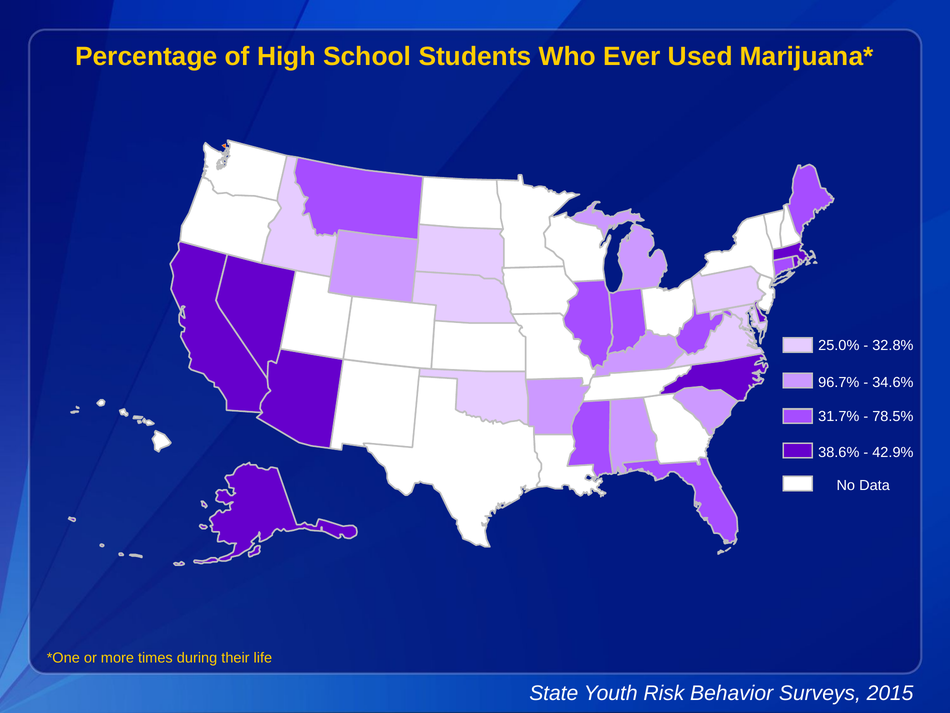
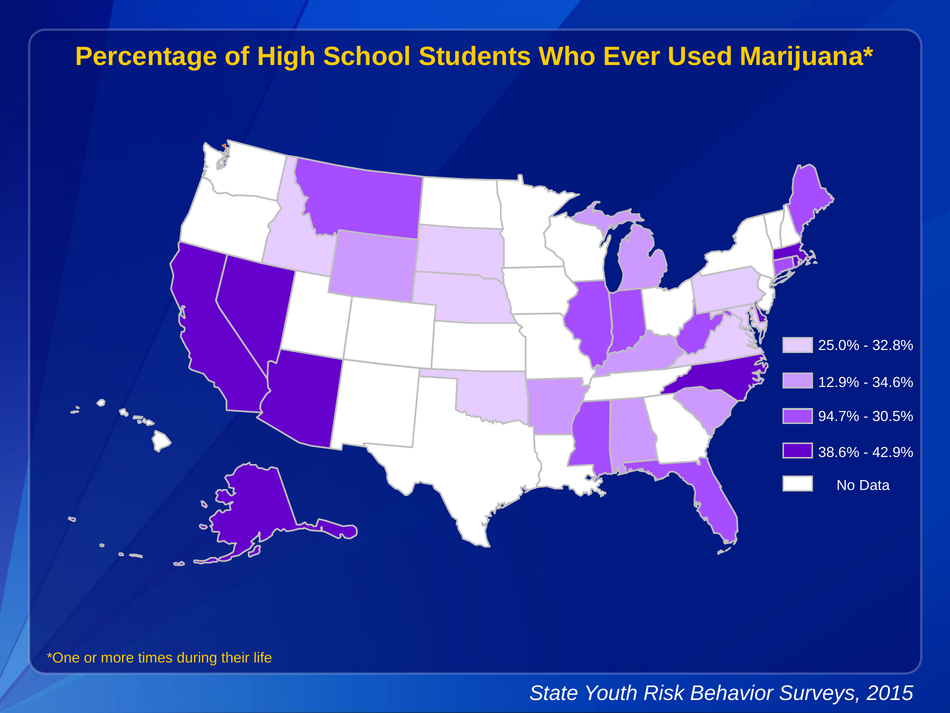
96.7%: 96.7% -> 12.9% (839, 382)
31.7%: 31.7% -> 94.7% (839, 416)
78.5%: 78.5% -> 30.5% (893, 416)
